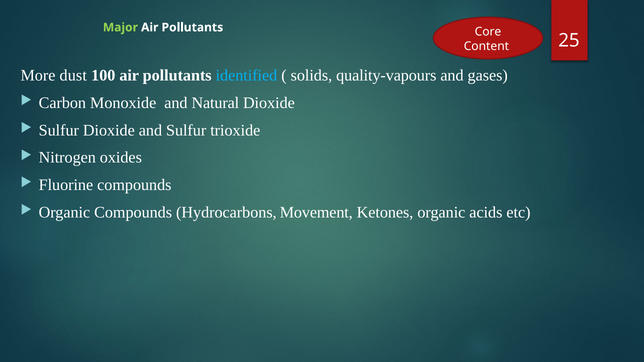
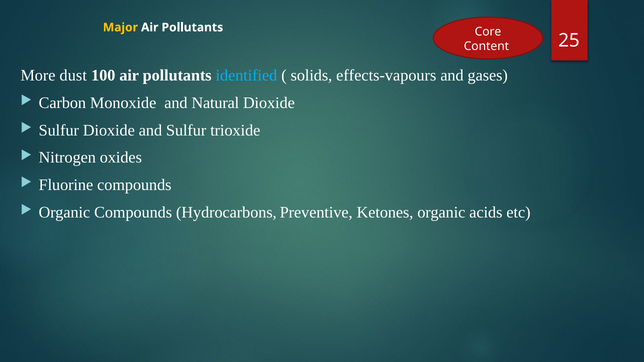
Major colour: light green -> yellow (120, 27)
quality-vapours: quality-vapours -> effects-vapours (386, 76)
Movement: Movement -> Preventive (316, 212)
